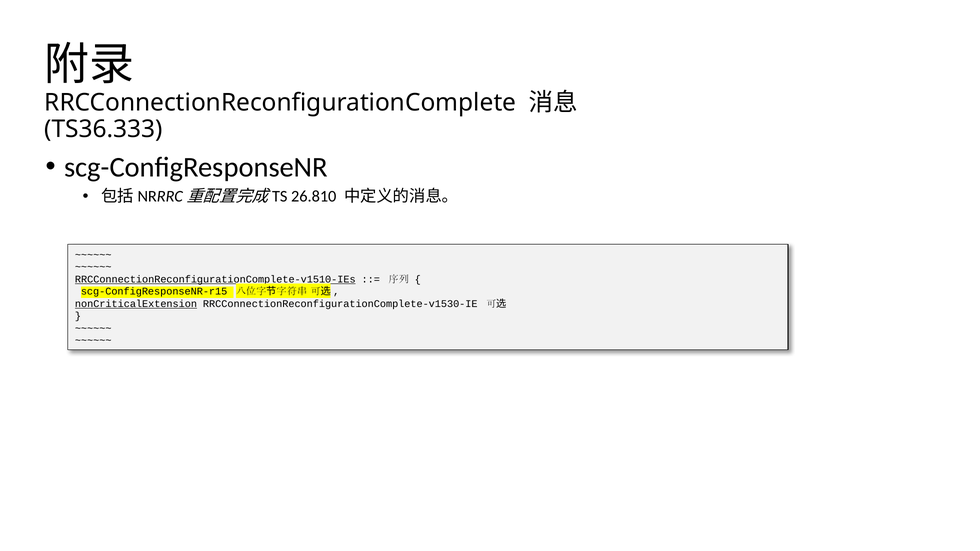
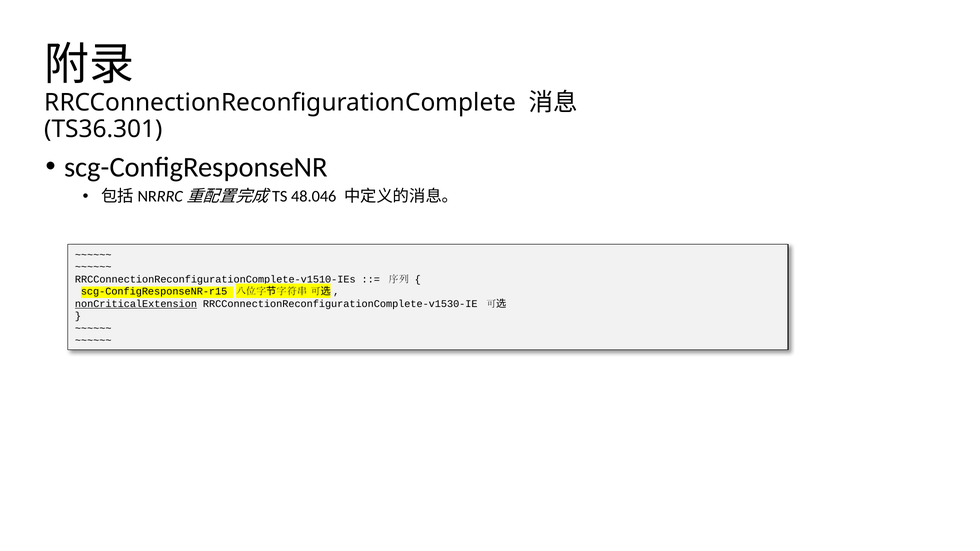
TS36.333: TS36.333 -> TS36.301 (103, 129)
26.810: 26.810 -> 48.046 (314, 197)
RRCConnectionReconfigurationComplete-v1510-IEs underline: present -> none (215, 279)
